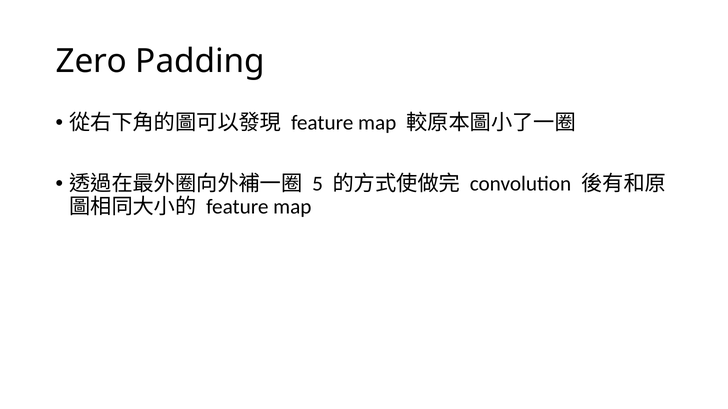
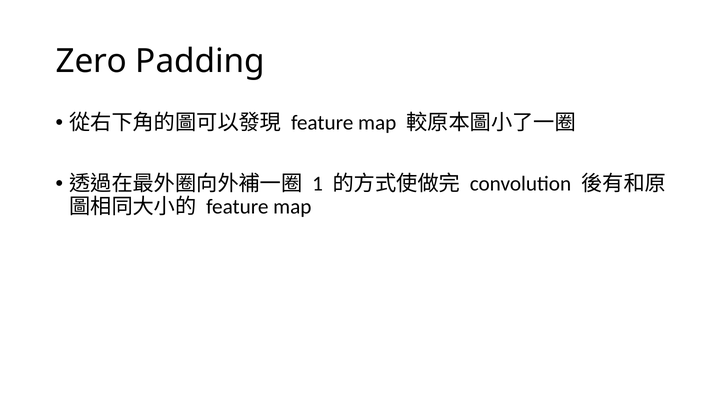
5: 5 -> 1 (318, 184)
